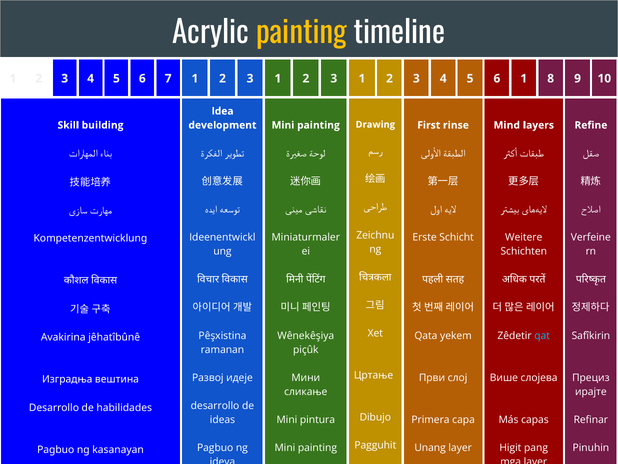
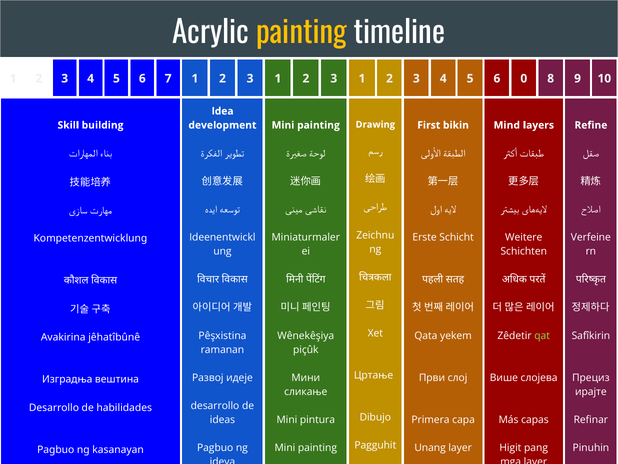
6 1: 1 -> 0 (524, 78)
rinse: rinse -> bikin (456, 125)
qat colour: light blue -> light green (542, 335)
